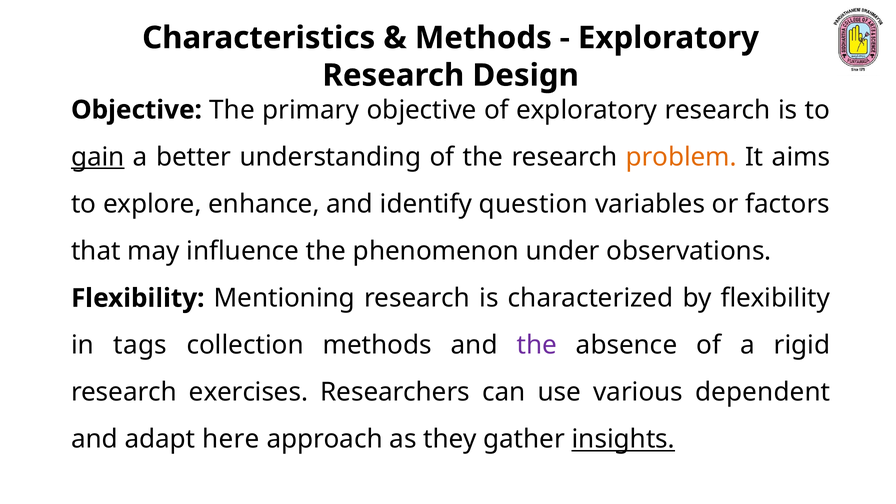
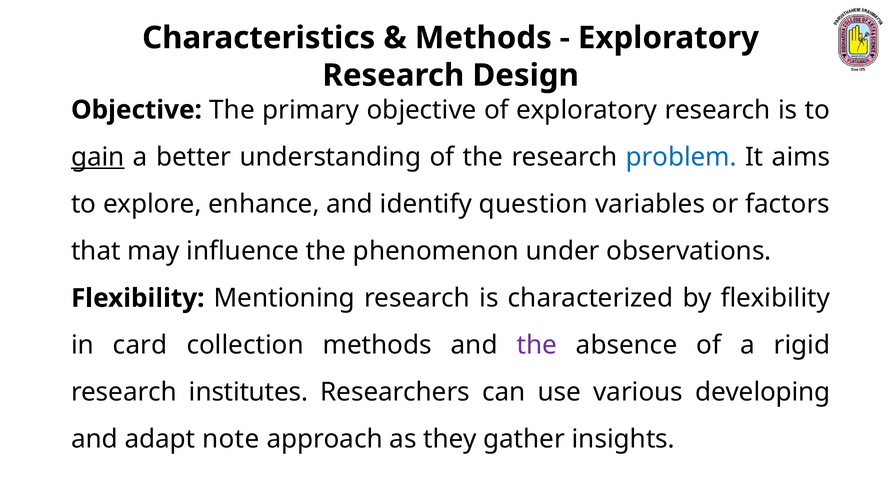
problem colour: orange -> blue (681, 157)
tags: tags -> card (140, 345)
exercises: exercises -> institutes (249, 392)
dependent: dependent -> developing (763, 392)
here: here -> note (231, 439)
insights underline: present -> none (623, 439)
